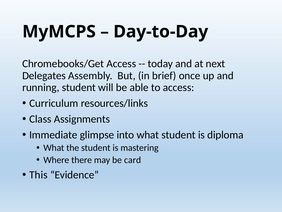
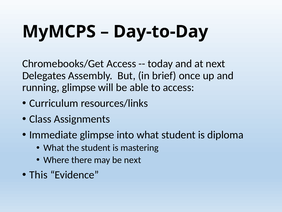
running student: student -> glimpse (79, 87)
be card: card -> next (133, 160)
